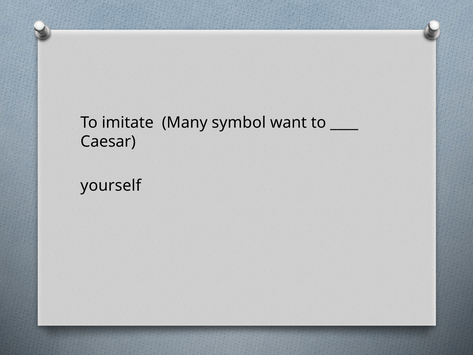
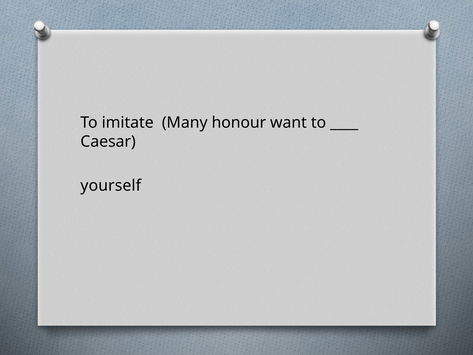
symbol: symbol -> honour (239, 123)
